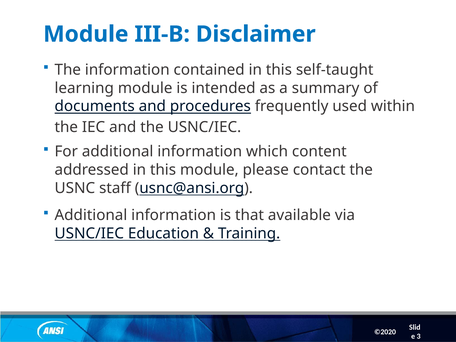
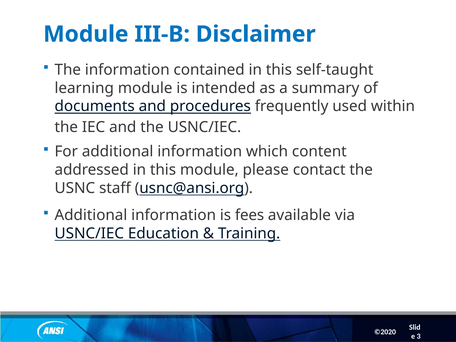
that: that -> fees (250, 215)
